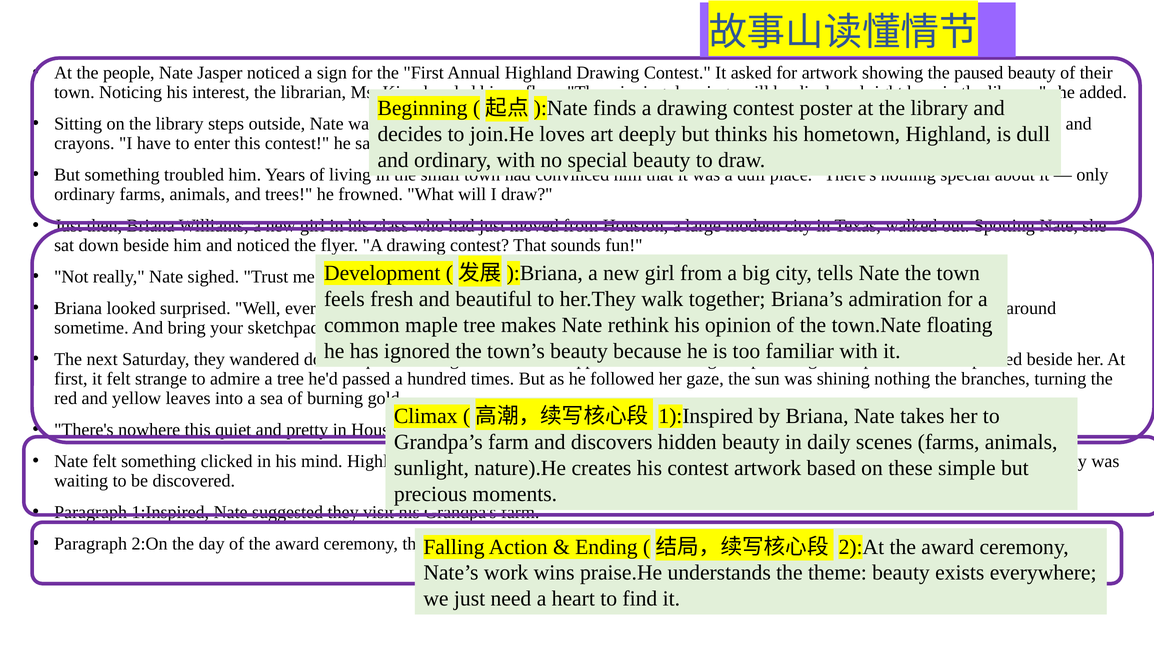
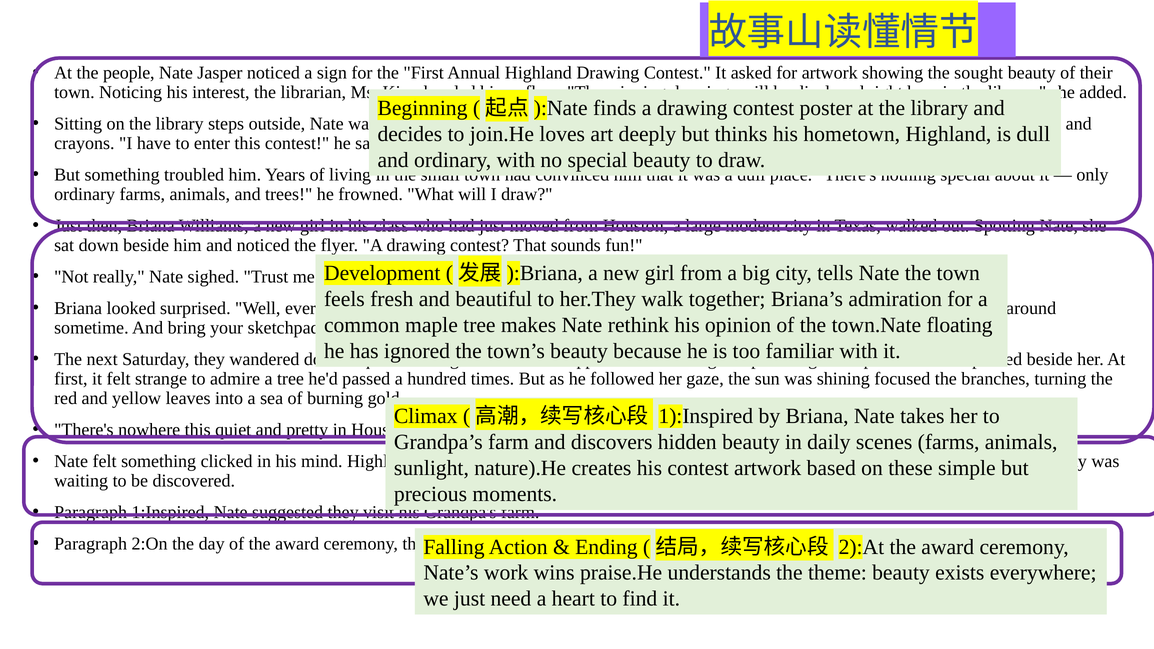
the paused: paused -> sought (979, 73)
shining nothing: nothing -> focused (902, 379)
